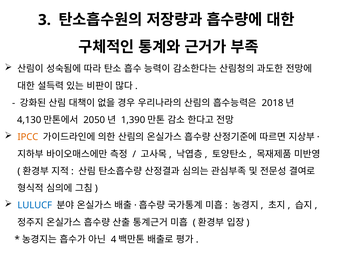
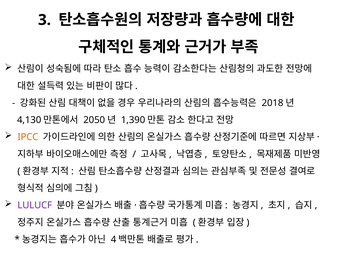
LULUCF colour: blue -> purple (35, 205)
